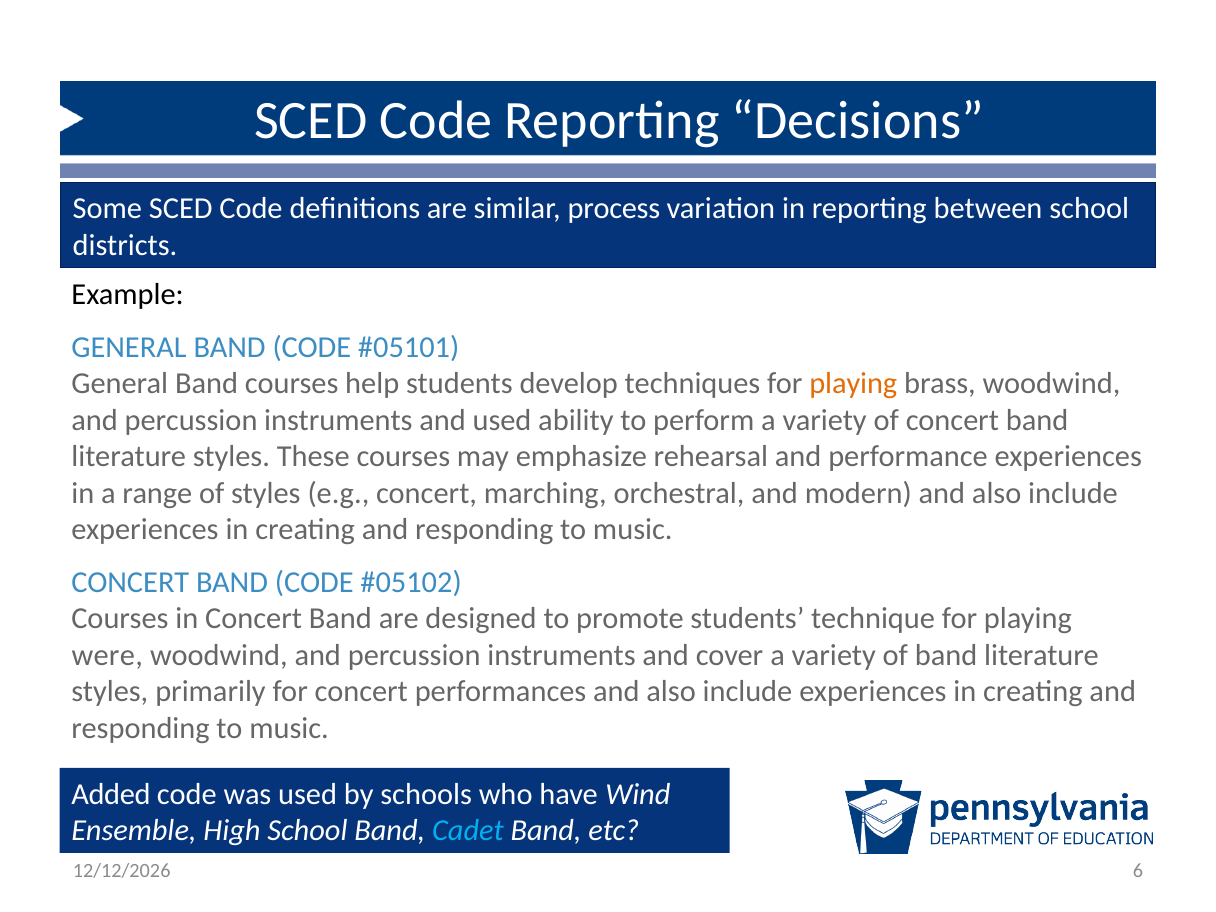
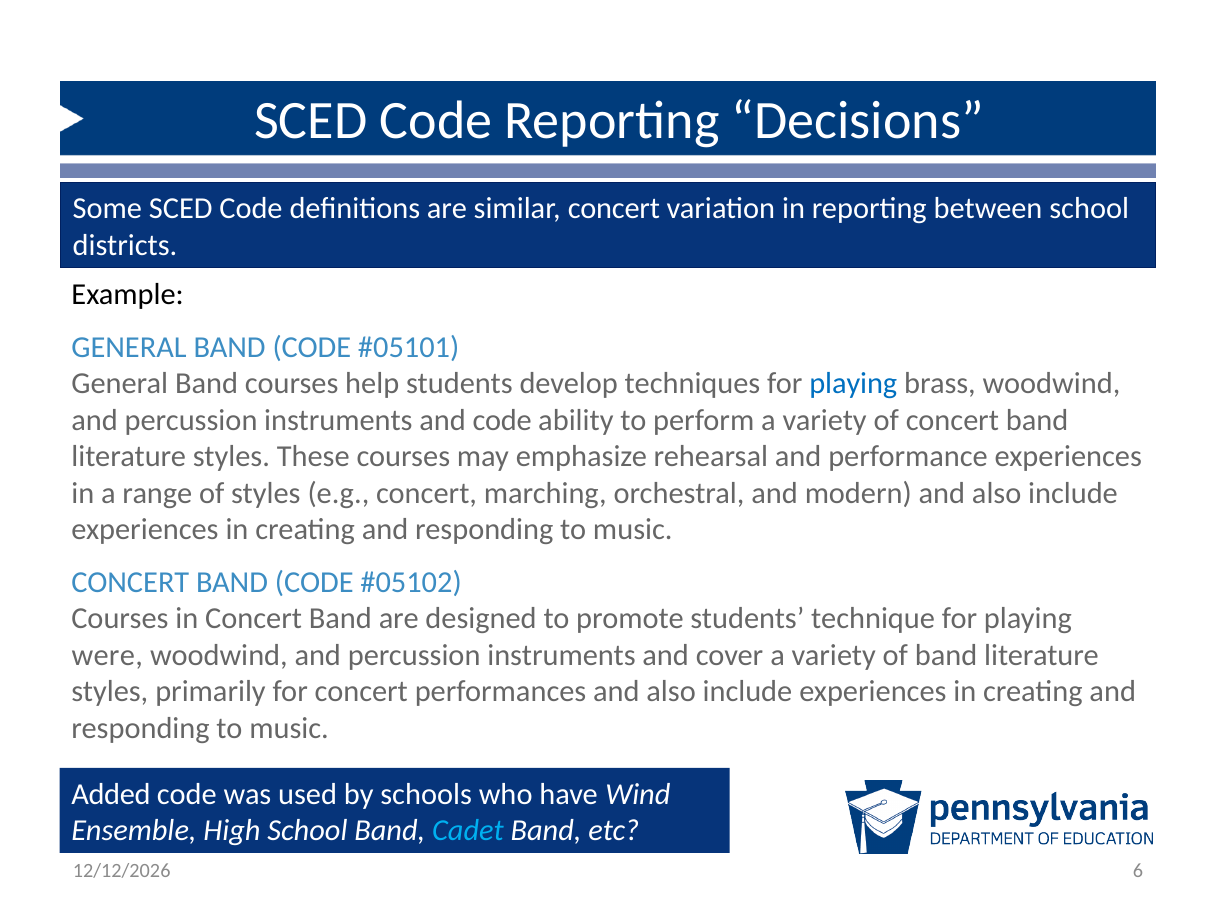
similar process: process -> concert (614, 209)
playing colour: orange -> blue (853, 384)
and used: used -> code (502, 420)
